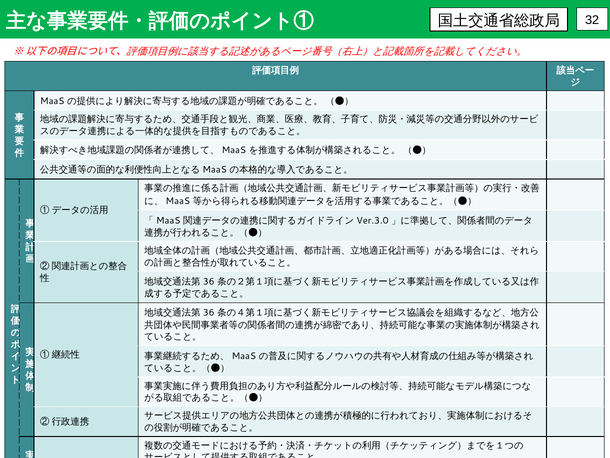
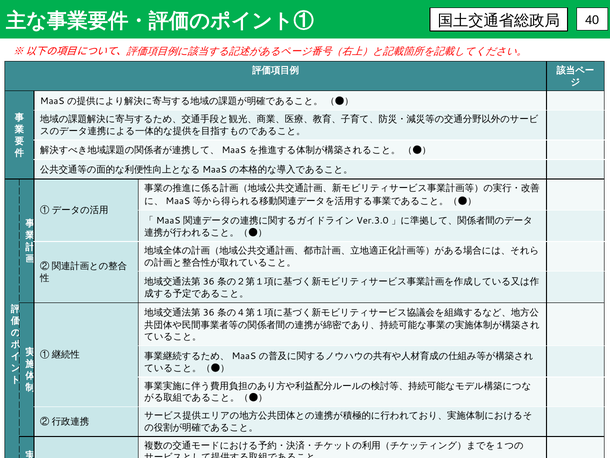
32: 32 -> 40 (592, 20)
